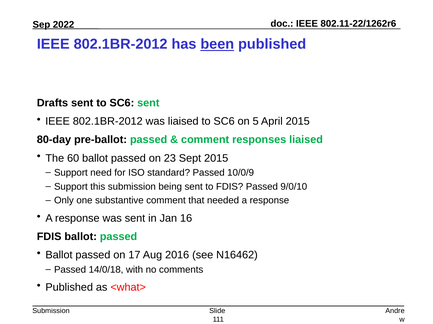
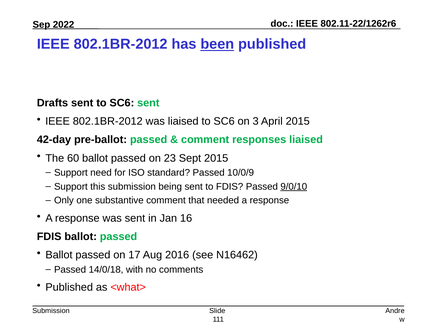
5: 5 -> 3 (256, 122)
80-day: 80-day -> 42-day (54, 140)
9/0/10 underline: none -> present (294, 187)
